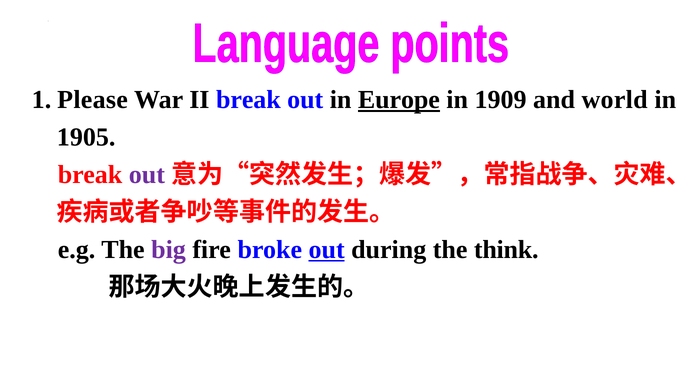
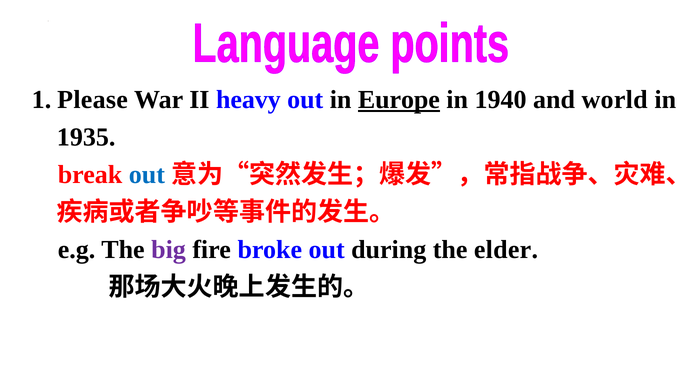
II break: break -> heavy (248, 100)
1909: 1909 -> 1940 (501, 100)
1905: 1905 -> 1935 (86, 137)
out colour: purple -> blue (147, 175)
out underline: present -> none (327, 250)
think: think -> elder (506, 250)
